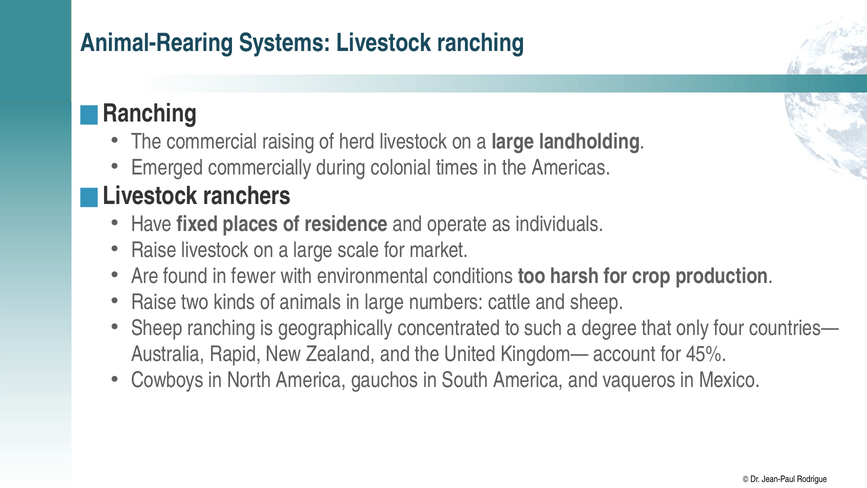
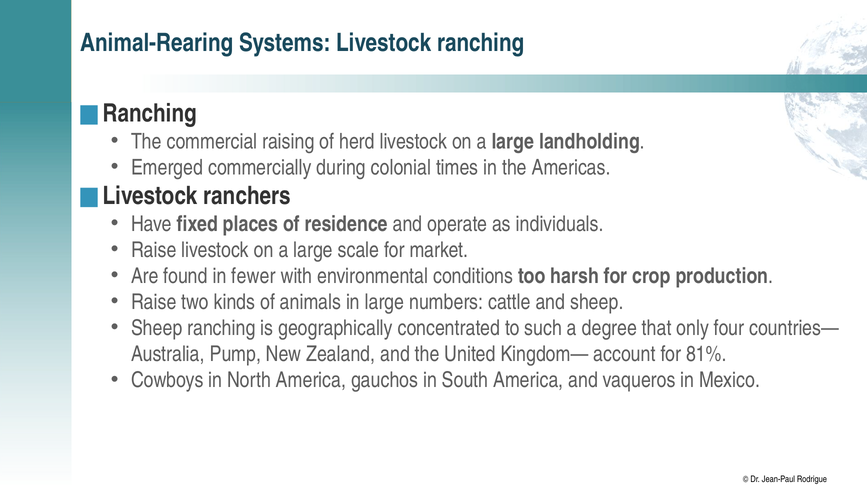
Rapid: Rapid -> Pump (235, 354)
45%: 45% -> 81% (706, 354)
